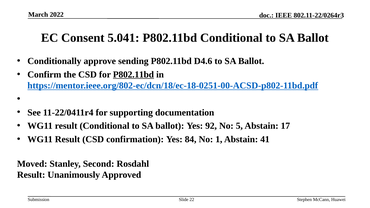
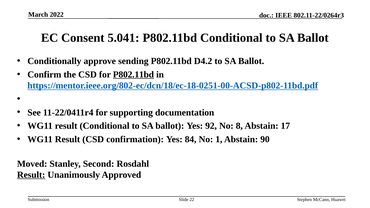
D4.6: D4.6 -> D4.2 (203, 61)
5: 5 -> 8 (239, 126)
41: 41 -> 90 (265, 139)
Result underline: none -> present (31, 175)
